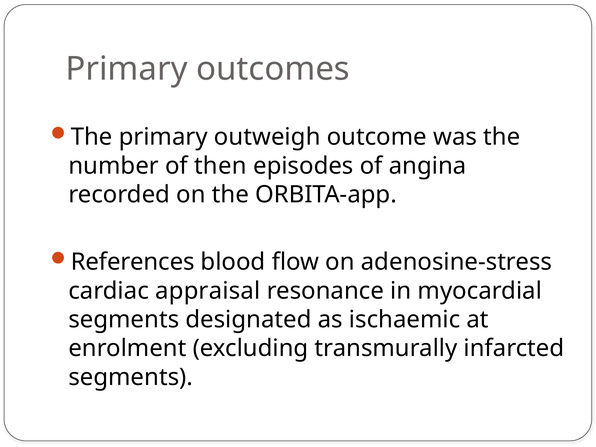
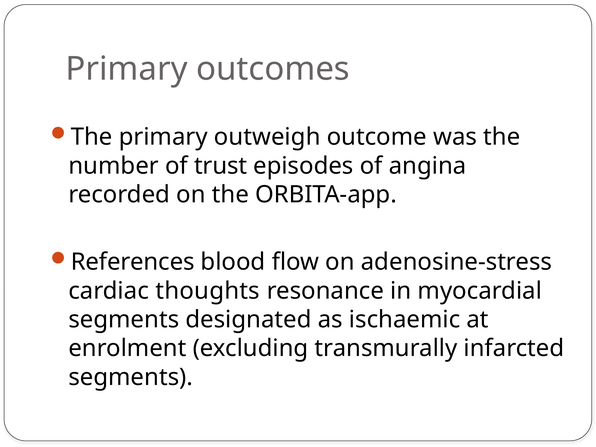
then: then -> trust (221, 166)
appraisal: appraisal -> thoughts (208, 291)
